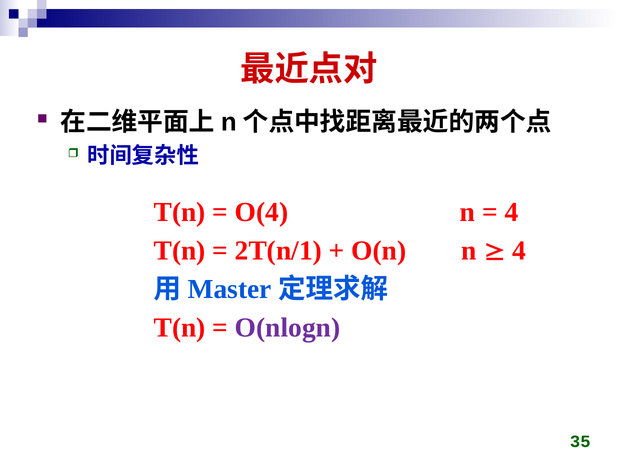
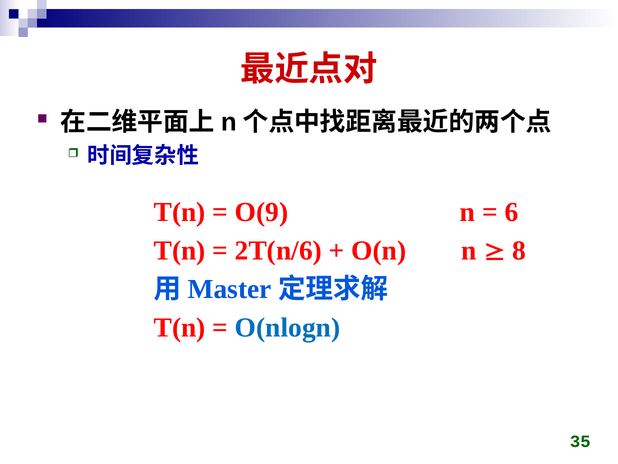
O(4: O(4 -> O(9 (262, 212)
4: 4 -> 6 (511, 212)
2T(n/1: 2T(n/1 -> 2T(n/6 (278, 250)
4: 4 -> 8 (519, 250)
O(nlogn colour: purple -> blue (288, 327)
